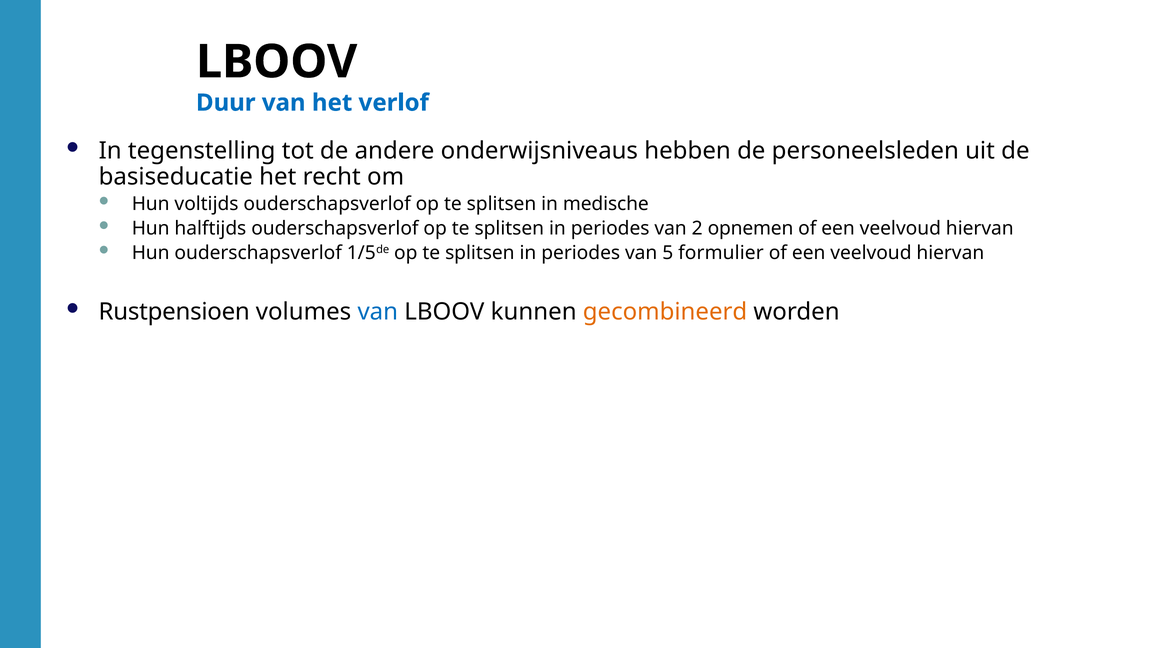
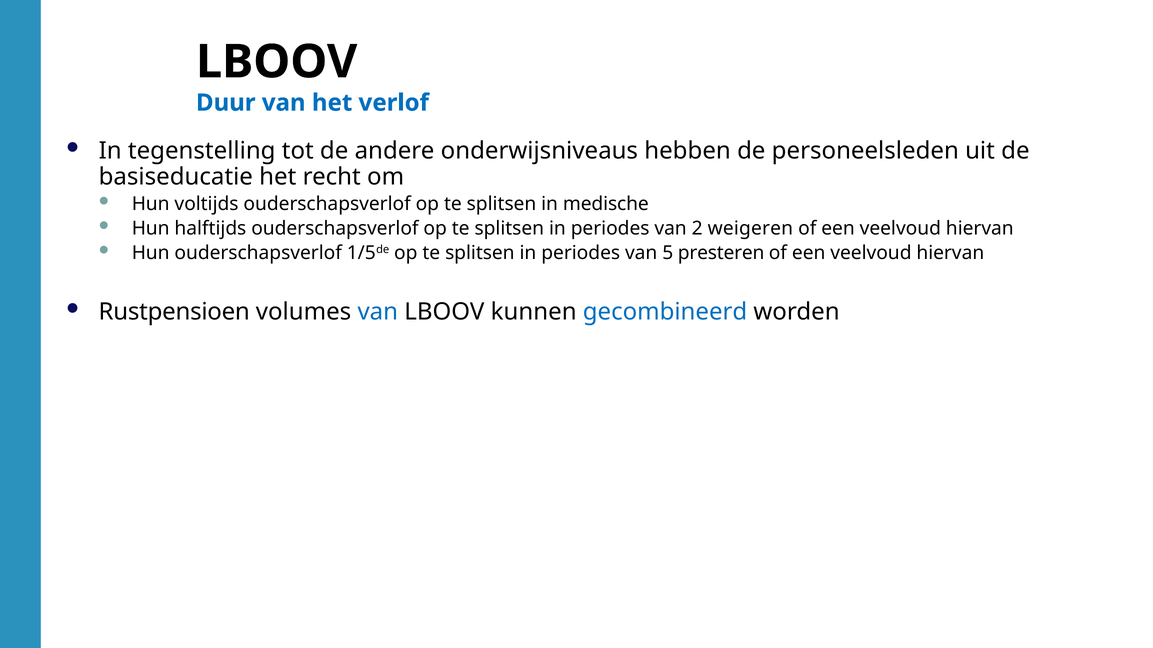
opnemen: opnemen -> weigeren (750, 229)
formulier: formulier -> presteren (721, 253)
gecombineerd colour: orange -> blue (665, 312)
